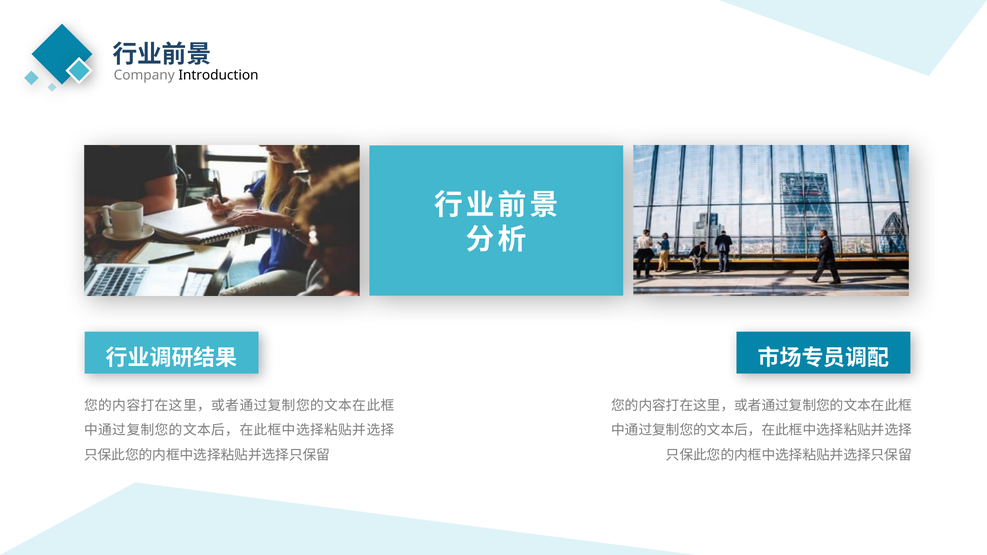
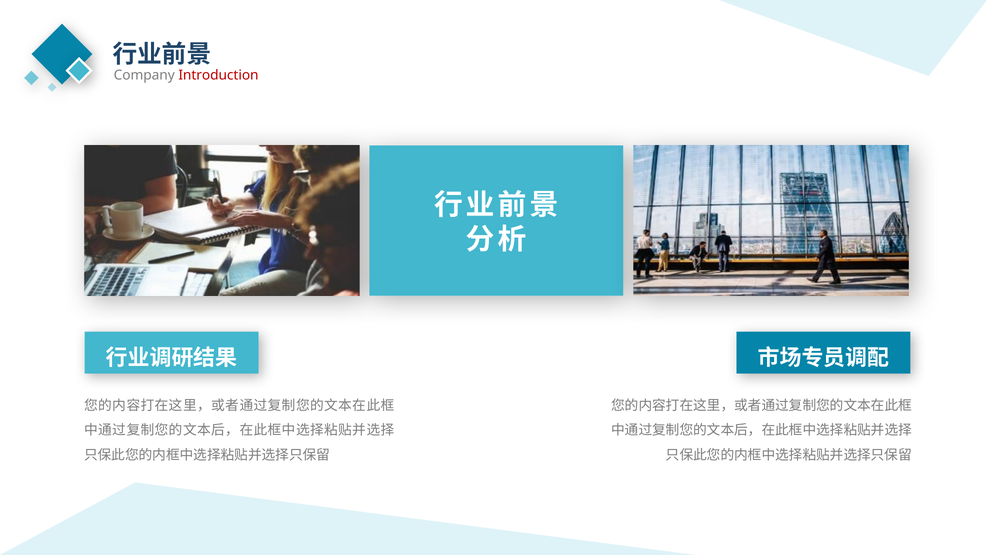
Introduction colour: black -> red (218, 75)
